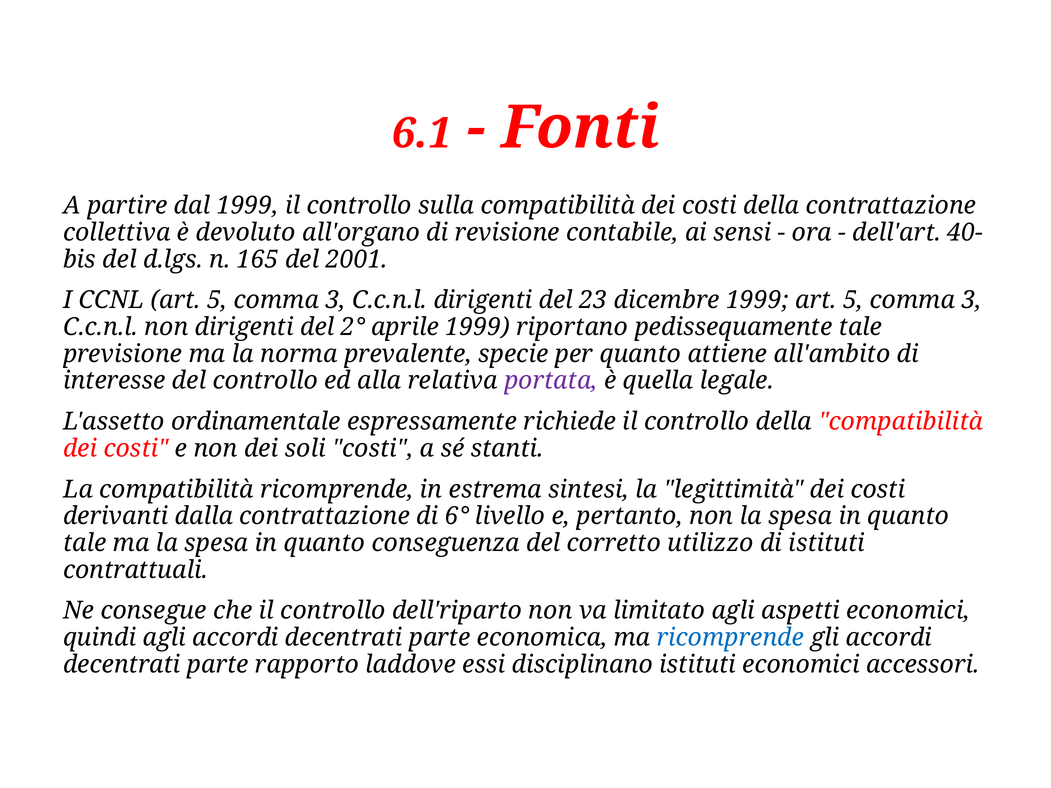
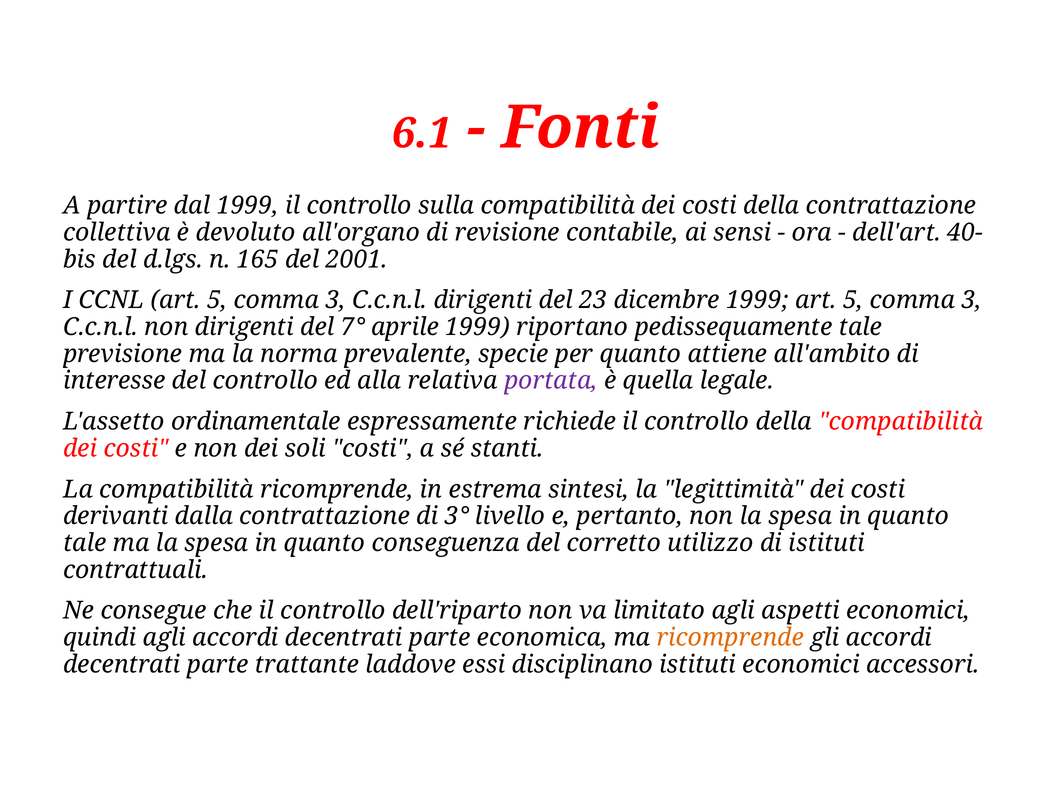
2°: 2° -> 7° (353, 327)
6°: 6° -> 3° (457, 516)
ricomprende colour: blue -> orange (730, 638)
rapporto: rapporto -> trattante (307, 665)
